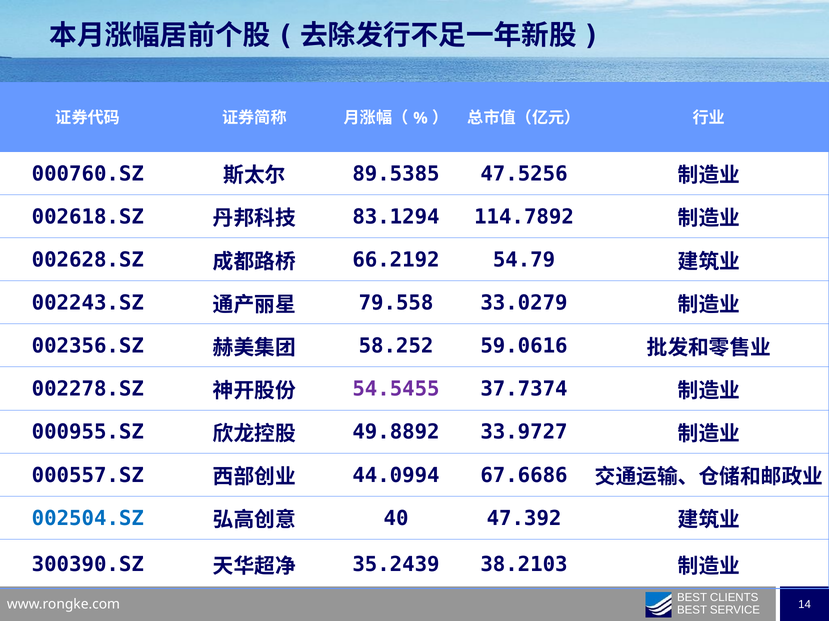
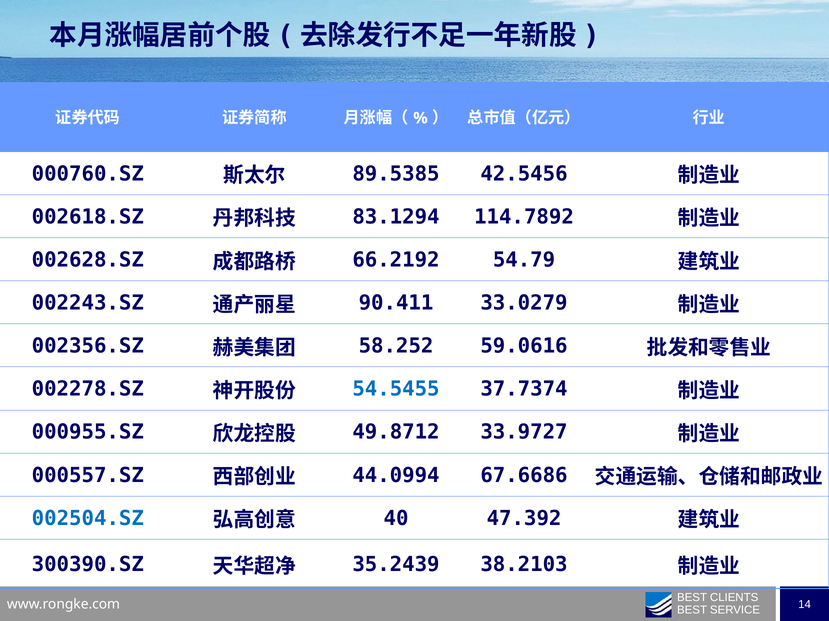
47.5256: 47.5256 -> 42.5456 (524, 174)
79.558: 79.558 -> 90.411 (396, 303)
54.5455 colour: purple -> blue (396, 389)
49.8892: 49.8892 -> 49.8712 (396, 433)
